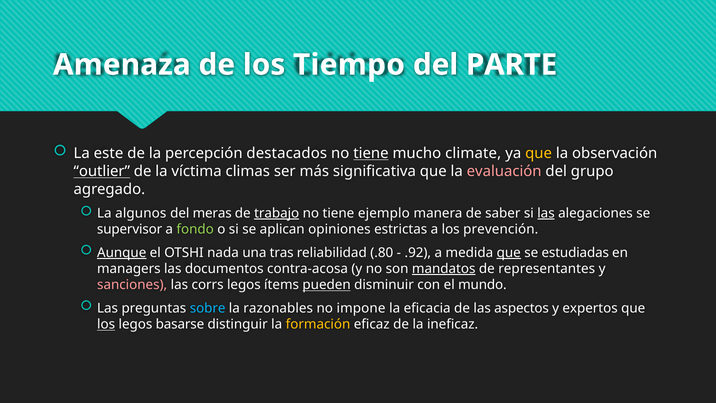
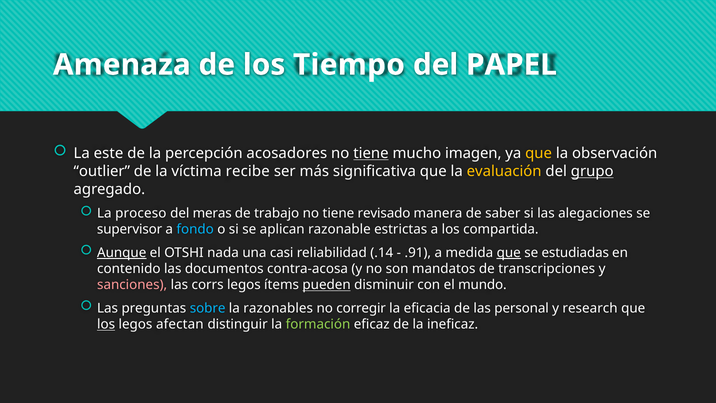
PARTE: PARTE -> PAPEL (511, 65)
destacados: destacados -> acosadores (287, 153)
climate: climate -> imagen (473, 153)
outlier underline: present -> none (102, 171)
climas: climas -> recibe (248, 171)
evaluación colour: pink -> yellow (504, 171)
grupo underline: none -> present (592, 171)
algunos: algunos -> proceso (141, 213)
trabajo underline: present -> none (277, 213)
ejemplo: ejemplo -> revisado (384, 213)
las underline: present -> none (546, 213)
fondo colour: light green -> light blue (195, 229)
opiniones: opiniones -> razonable (339, 229)
prevención: prevención -> compartida (501, 229)
tras: tras -> casi (282, 253)
.80: .80 -> .14 (382, 253)
.92: .92 -> .91 (418, 253)
managers: managers -> contenido (129, 269)
mandatos underline: present -> none (444, 269)
representantes: representantes -> transcripciones (547, 269)
impone: impone -> corregir (361, 308)
aspectos: aspectos -> personal (522, 308)
expertos: expertos -> research (590, 308)
basarse: basarse -> afectan (180, 324)
formación colour: yellow -> light green (318, 324)
